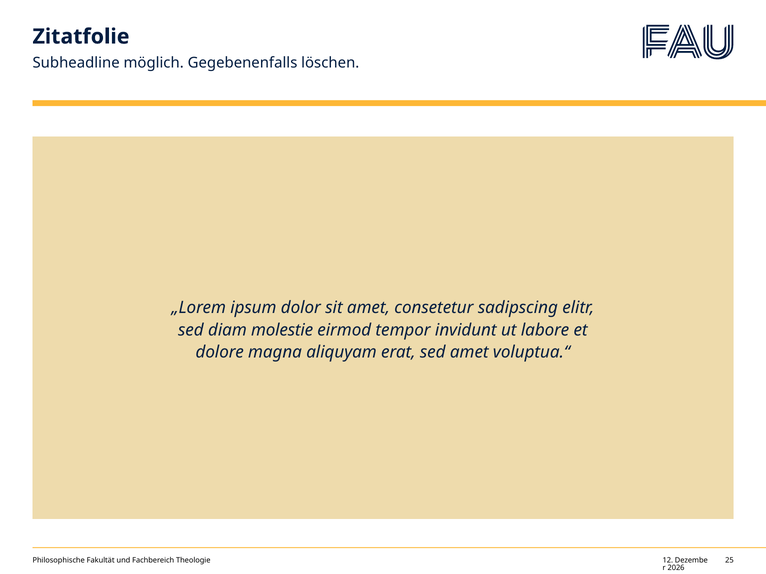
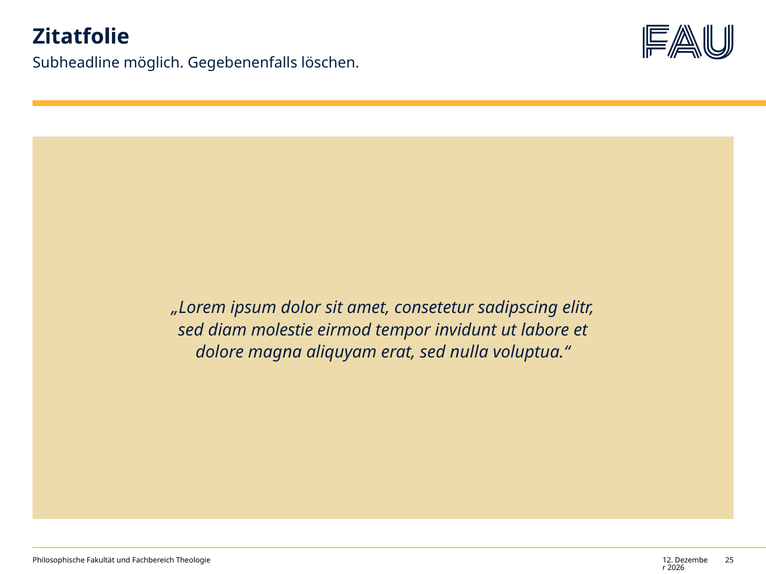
sed amet: amet -> nulla (469, 353)
